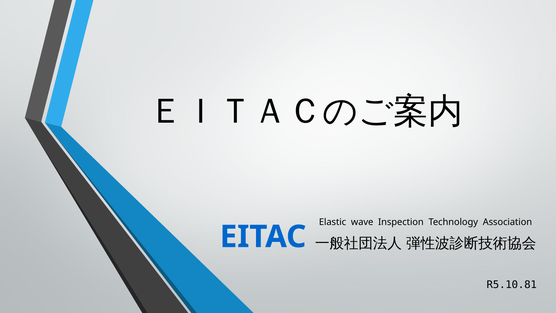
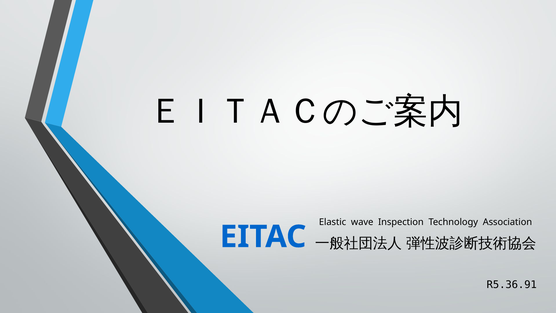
R5.10.81: R5.10.81 -> R5.36.91 (512, 284)
